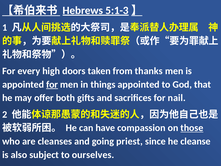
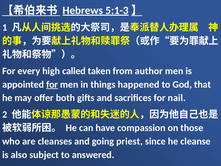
doors: doors -> called (74, 71)
thanks: thanks -> author (149, 71)
things appointed: appointed -> happened (139, 84)
those underline: present -> none (192, 128)
ourselves: ourselves -> answered (93, 155)
